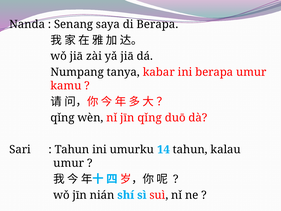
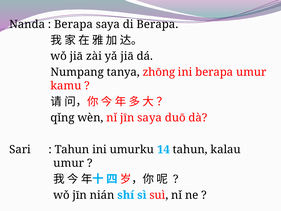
Senang: Senang -> Berapa (73, 24)
kabar: kabar -> zhōng (159, 72)
jīn qǐng: qǐng -> saya (150, 118)
